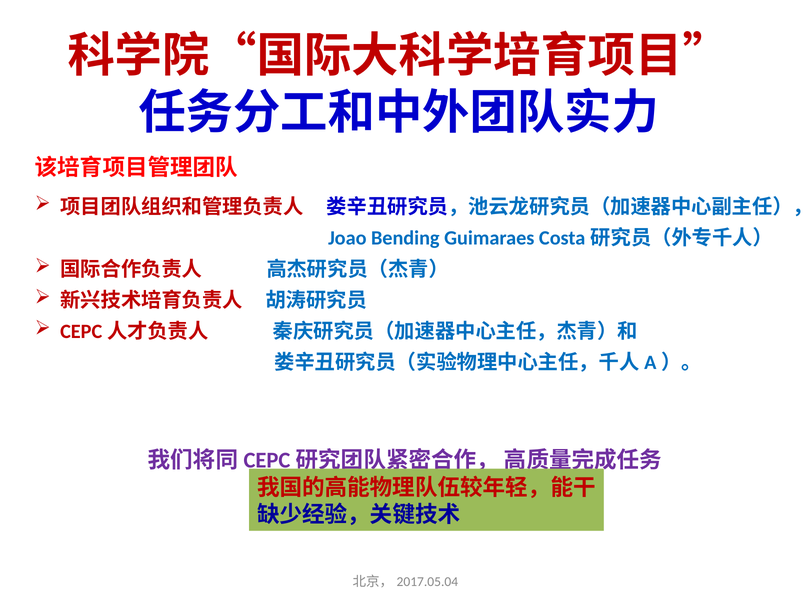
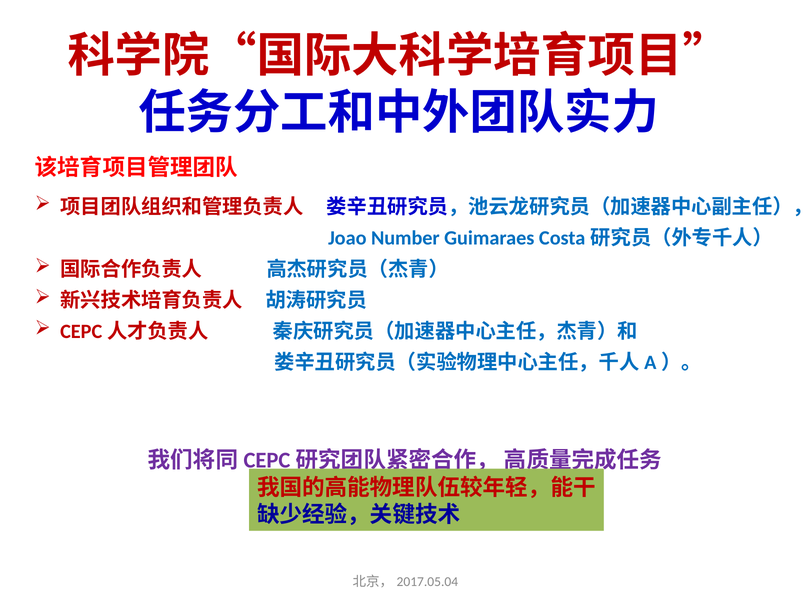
Bending: Bending -> Number (405, 238)
